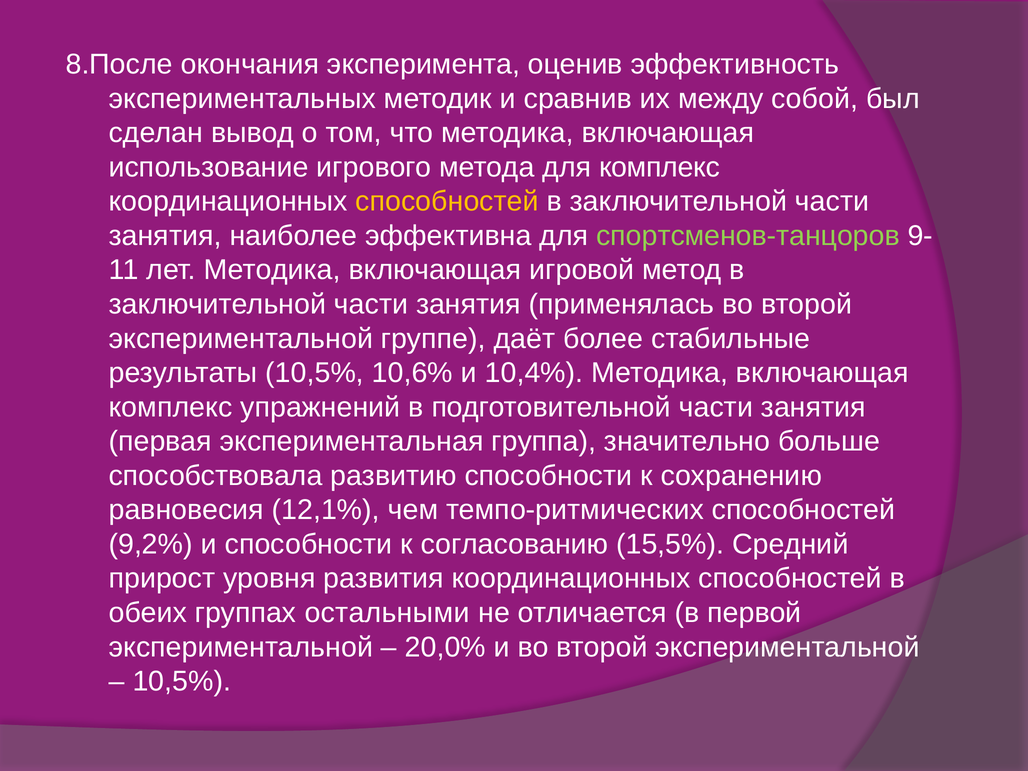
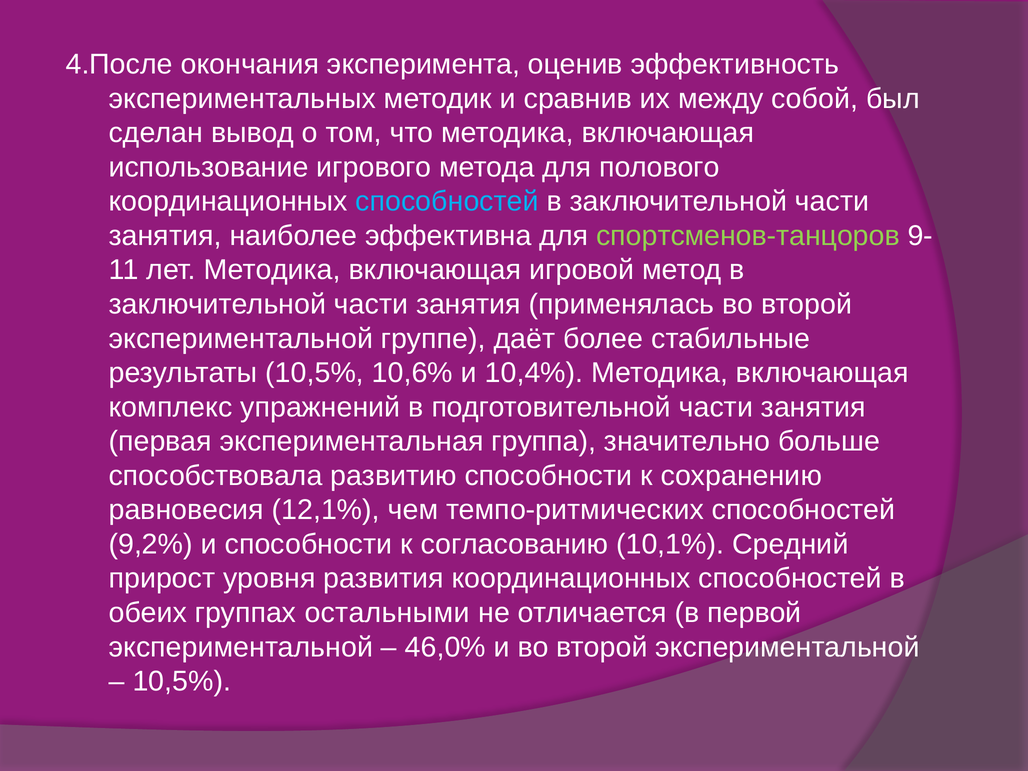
8.После: 8.После -> 4.После (119, 64)
для комплекс: комплекс -> полового (659, 167)
способностей colour: yellow -> light blue (447, 201)
15,5%: 15,5% -> 10,1% (670, 544)
20,0%: 20,0% -> 46,0% (445, 647)
